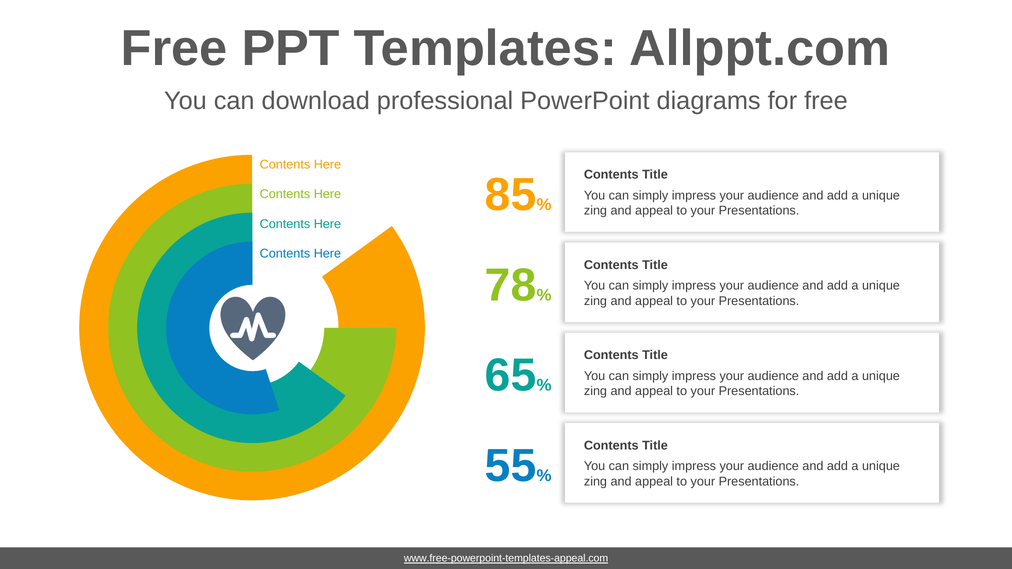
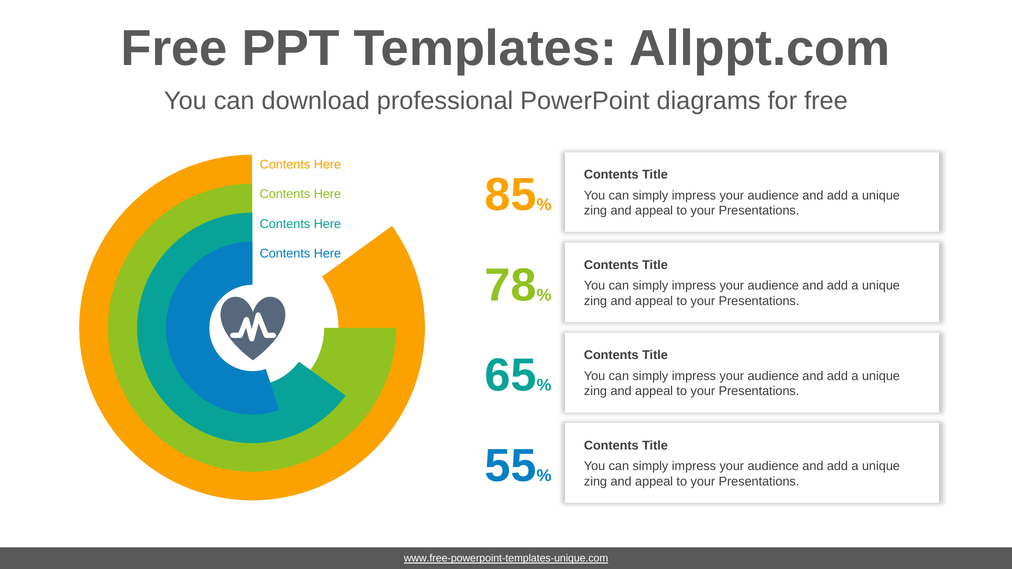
www.free-powerpoint-templates-appeal.com: www.free-powerpoint-templates-appeal.com -> www.free-powerpoint-templates-unique.com (506, 559)
